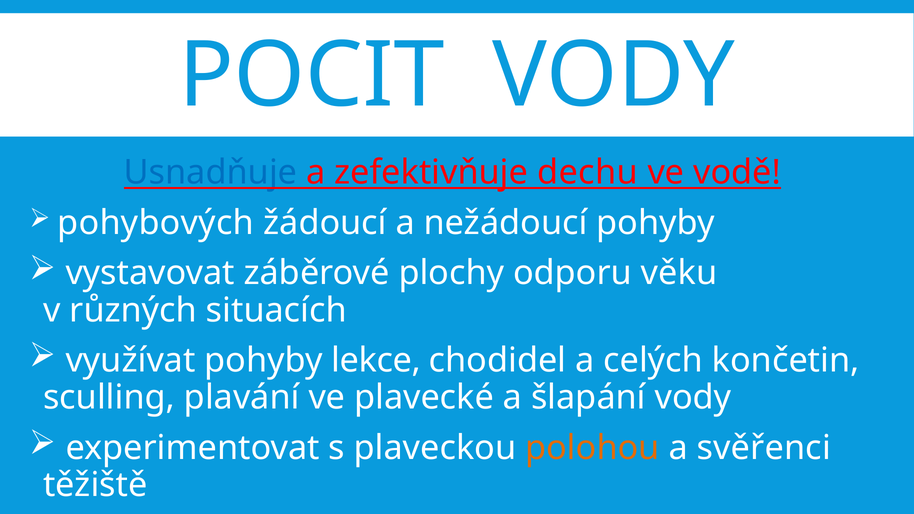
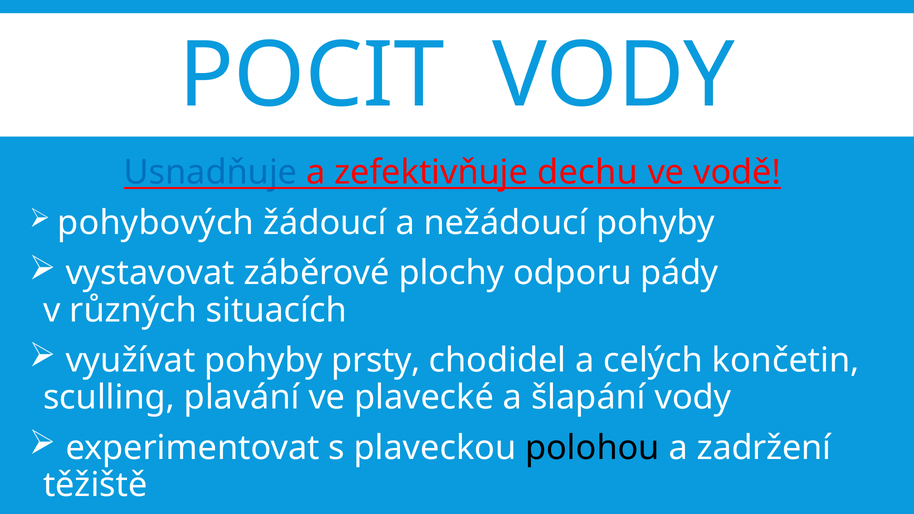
věku: věku -> pády (679, 273)
lekce: lekce -> prsty (376, 361)
polohou colour: orange -> black (592, 448)
svěřenci: svěřenci -> zadržení (764, 448)
